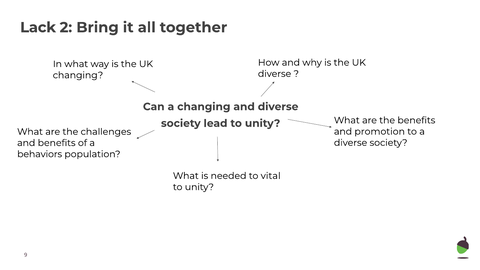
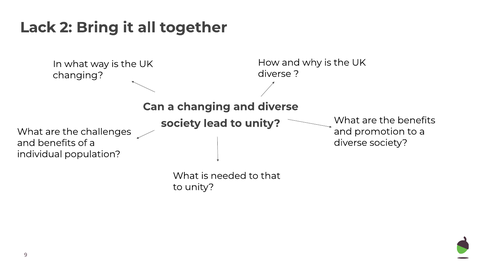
behaviors: behaviors -> individual (40, 154)
vital: vital -> that (271, 176)
